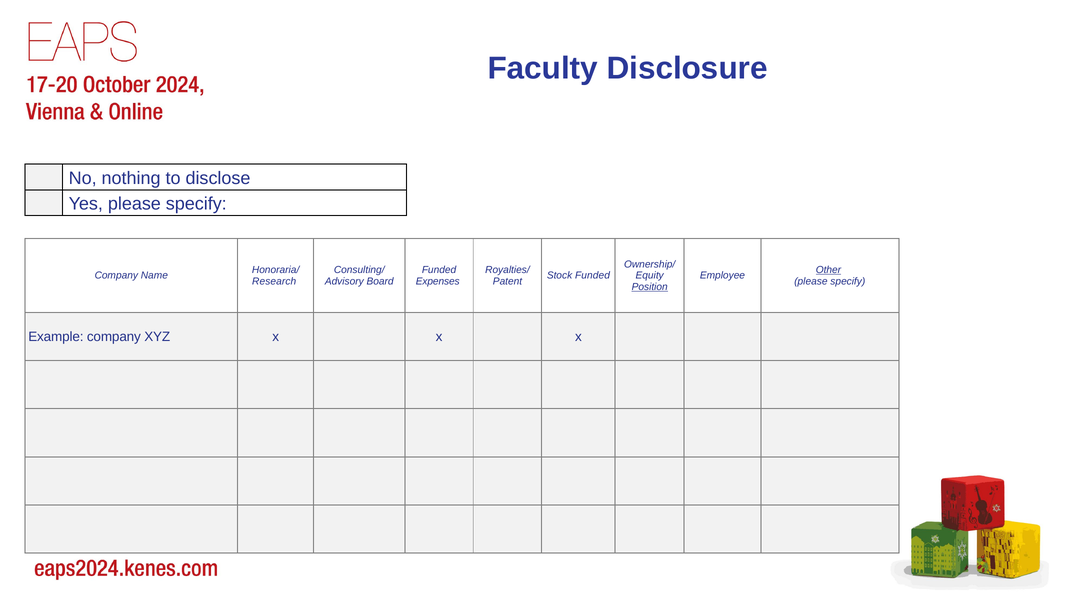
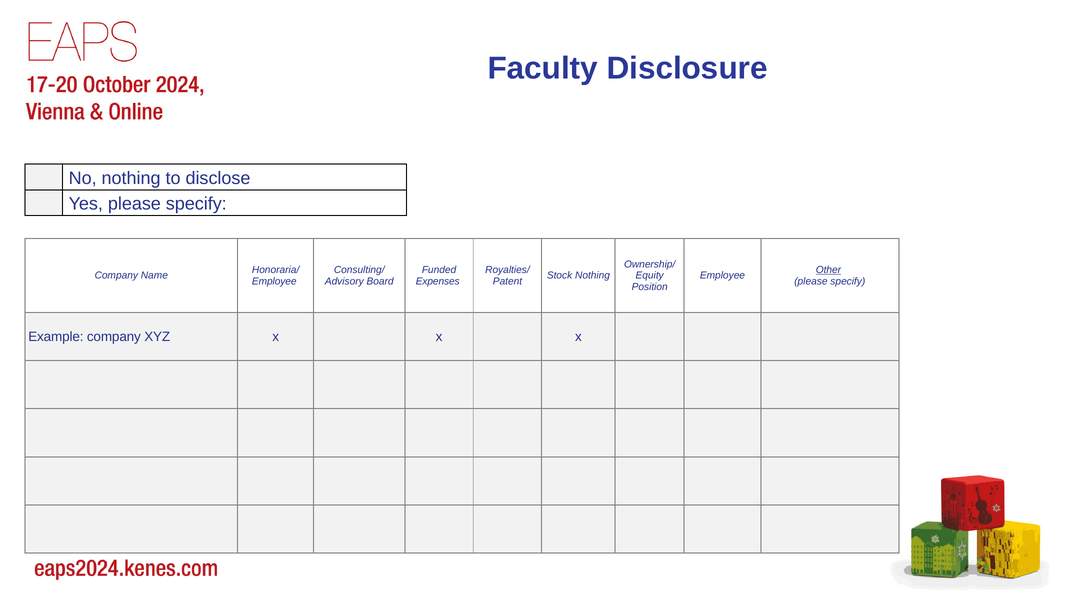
Stock Funded: Funded -> Nothing (593, 275)
Research: Research -> Employee (274, 281)
Position underline: present -> none (650, 287)
